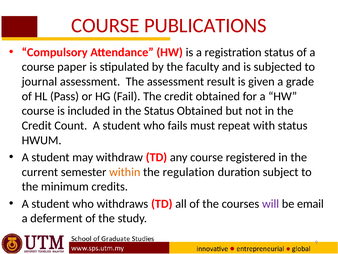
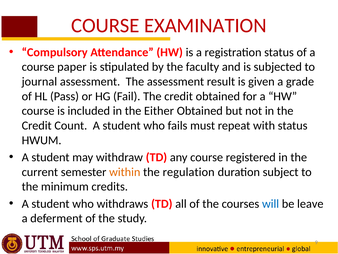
PUBLICATIONS: PUBLICATIONS -> EXAMINATION (205, 25)
the Status: Status -> Either (159, 111)
will colour: purple -> blue (271, 203)
email: email -> leave (310, 203)
